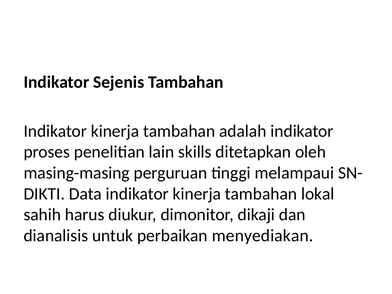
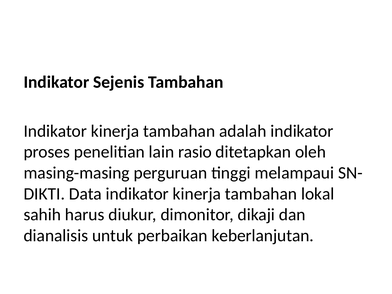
skills: skills -> rasio (195, 152)
menyediakan: menyediakan -> keberlanjutan (263, 236)
